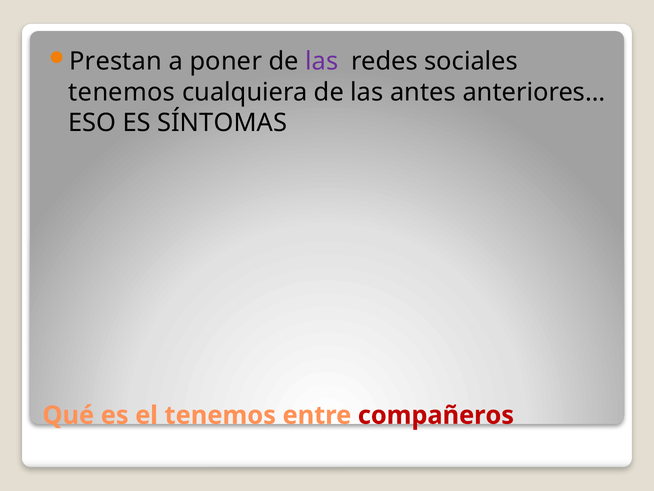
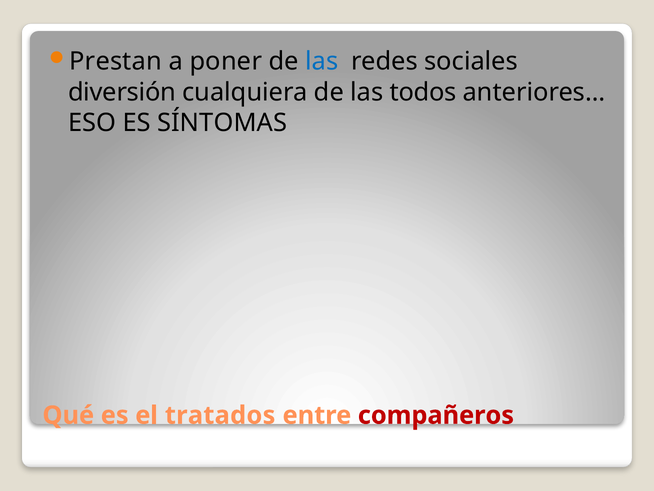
las colour: purple -> blue (322, 62)
tenemos: tenemos -> diversión (122, 92)
antes: antes -> todos (423, 92)
el tenemos: tenemos -> tratados (220, 415)
